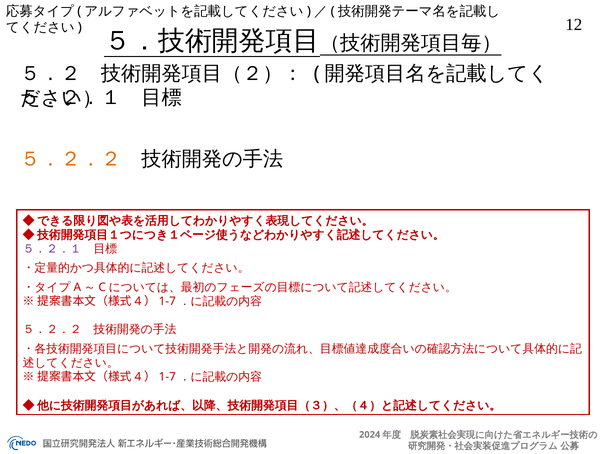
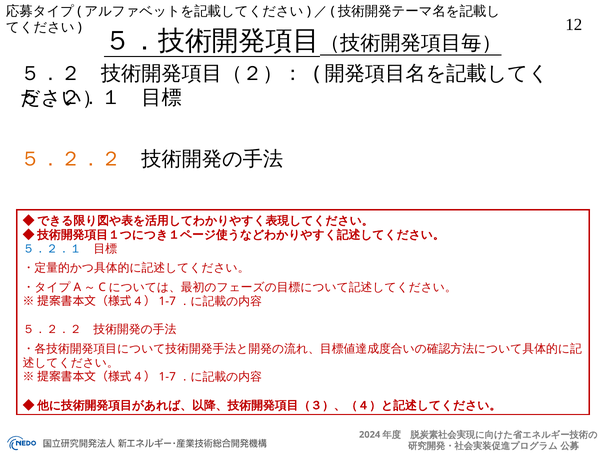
５．２．１ colour: purple -> blue (52, 249)
